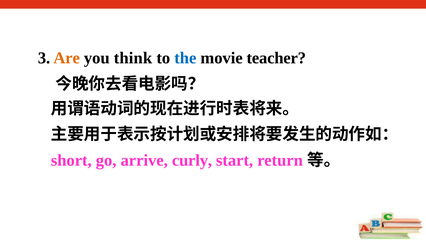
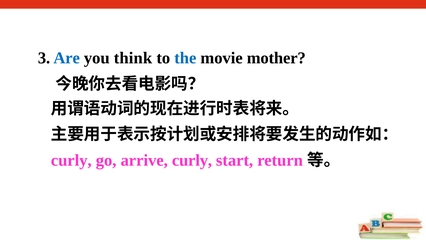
Are colour: orange -> blue (67, 58)
teacher: teacher -> mother (276, 58)
short: short -> curly (71, 160)
